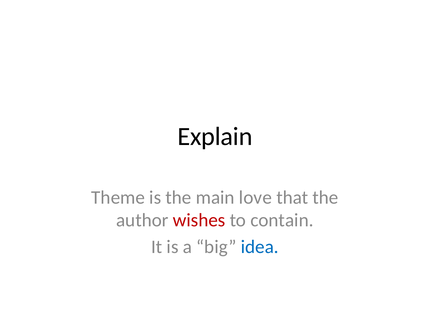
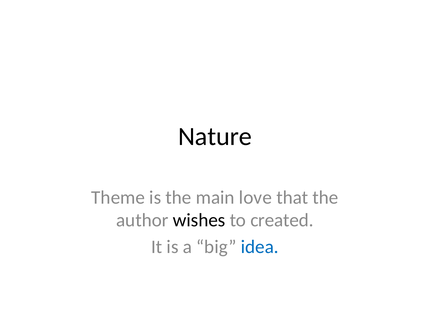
Explain: Explain -> Nature (215, 137)
wishes colour: red -> black (199, 221)
contain: contain -> created (282, 221)
